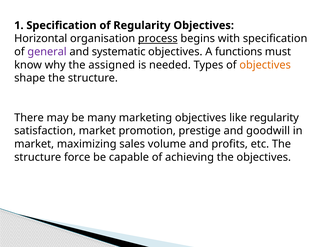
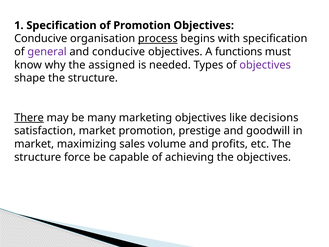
of Regularity: Regularity -> Promotion (142, 25)
Horizontal: Horizontal -> Conducive (41, 39)
and systematic: systematic -> conducive (119, 52)
objectives colour: orange -> purple (265, 65)
There underline: none -> present (29, 118)
like regularity: regularity -> decisions (274, 118)
